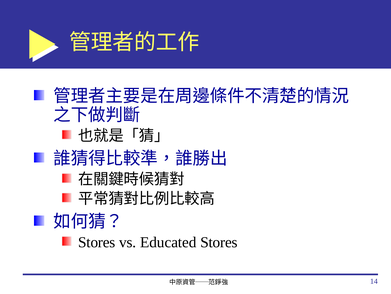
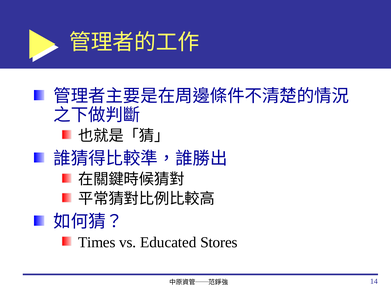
Stores: Stores -> Times (97, 242)
